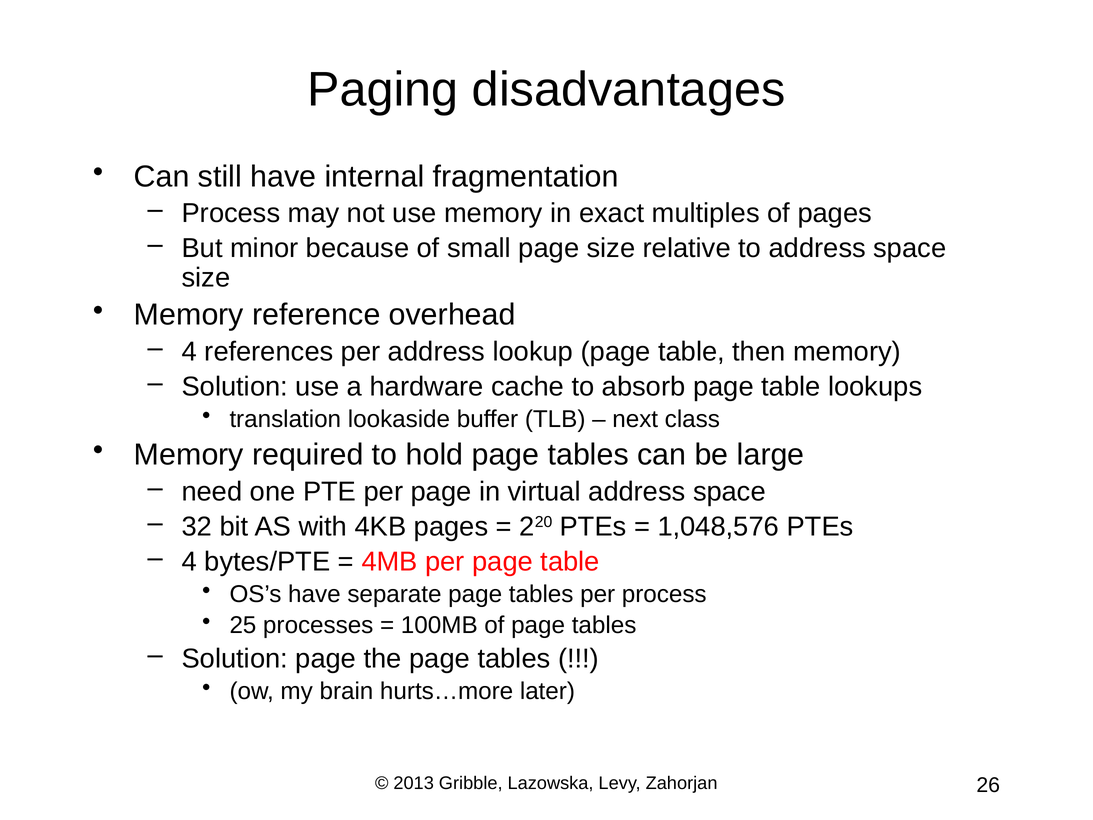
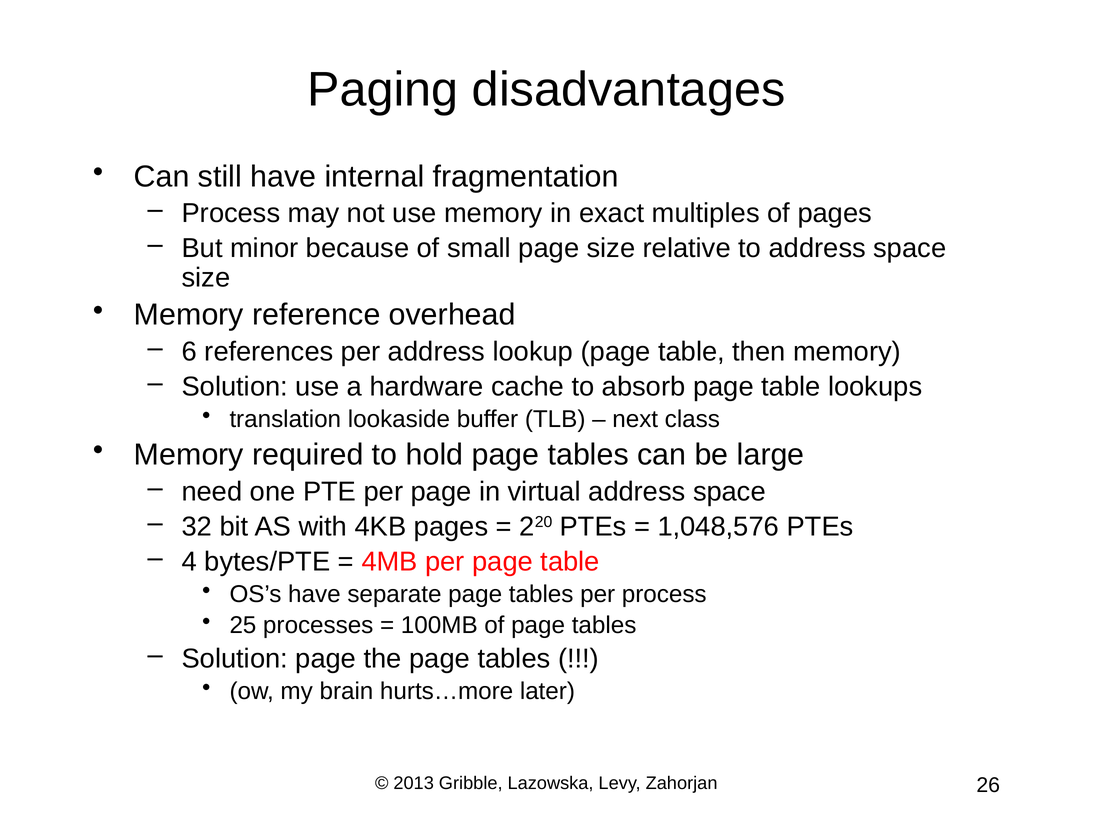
4: 4 -> 6 (189, 352)
